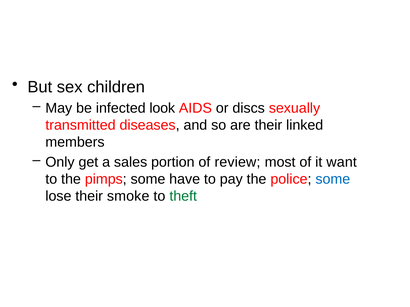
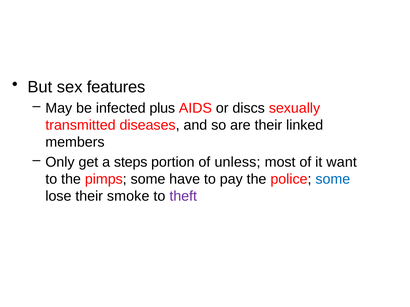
children: children -> features (116, 87)
look: look -> plus (162, 108)
sales: sales -> steps (131, 162)
review: review -> unless (237, 162)
theft colour: green -> purple (183, 197)
